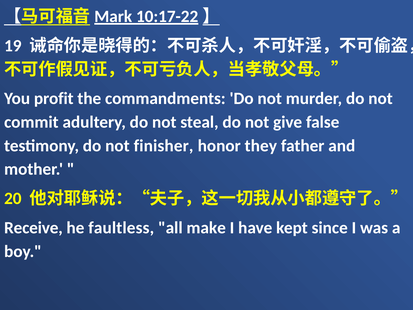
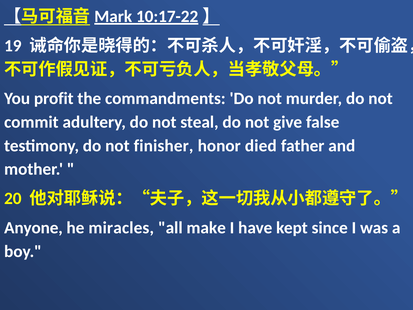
they: they -> died (261, 146)
Receive: Receive -> Anyone (33, 228)
faultless: faultless -> miracles (121, 228)
